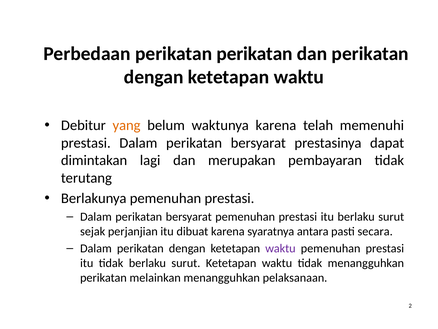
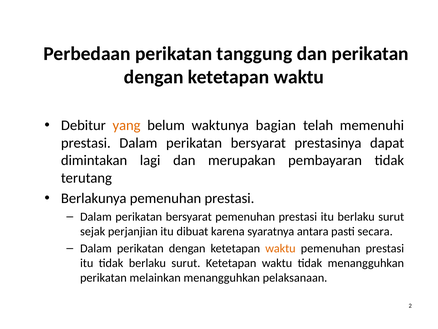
perikatan perikatan: perikatan -> tanggung (254, 54)
waktunya karena: karena -> bagian (276, 125)
waktu colour: purple -> orange (280, 248)
